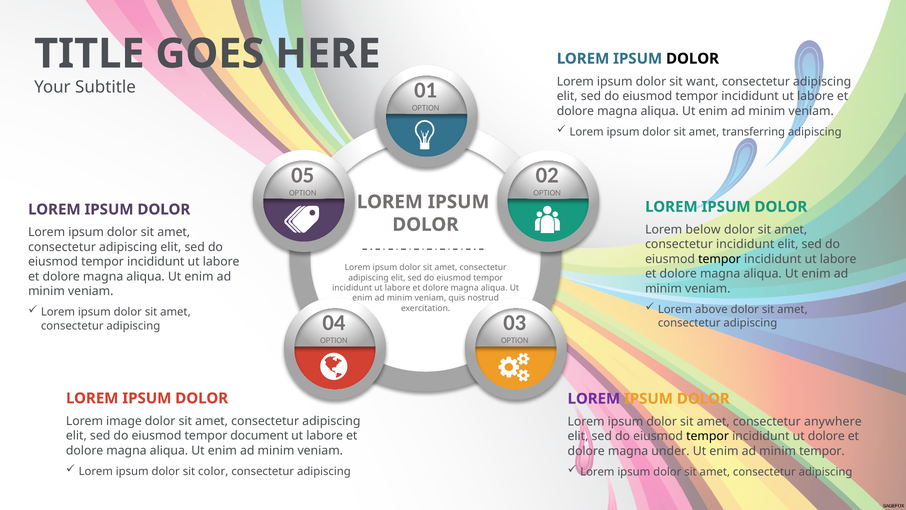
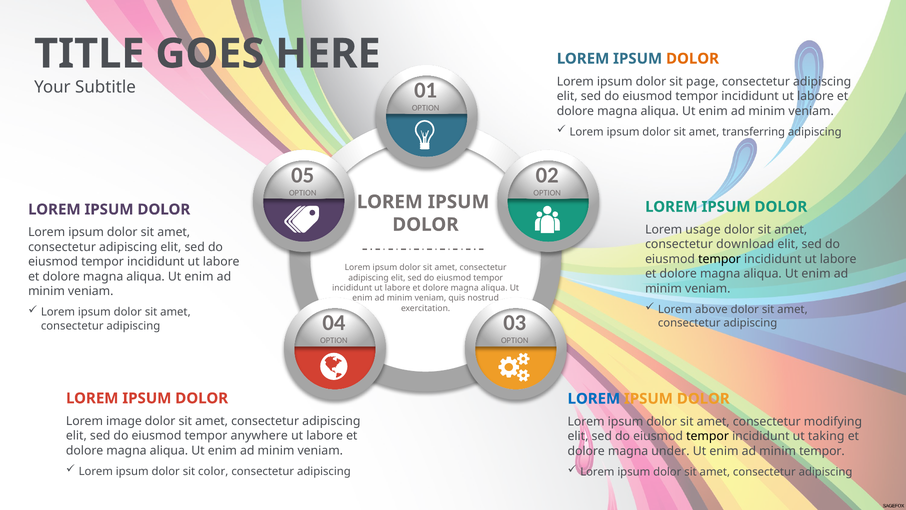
DOLOR colour: black -> orange (693, 59)
want: want -> page (702, 81)
below: below -> usage (703, 229)
consectetur incididunt: incididunt -> download (745, 244)
LOREM colour: purple -> blue (594, 398)
anywhere: anywhere -> modifying (833, 421)
document: document -> anywhere (259, 436)
ut dolore: dolore -> taking (826, 436)
